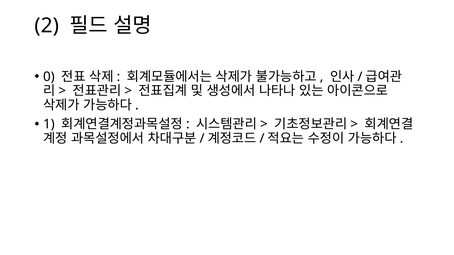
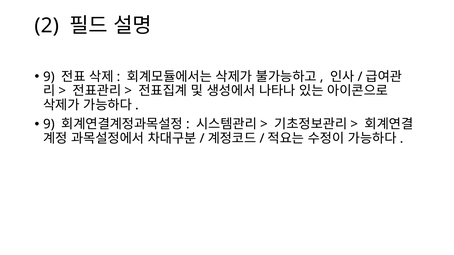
0: 0 -> 9 (49, 77)
1: 1 -> 9 (49, 124)
